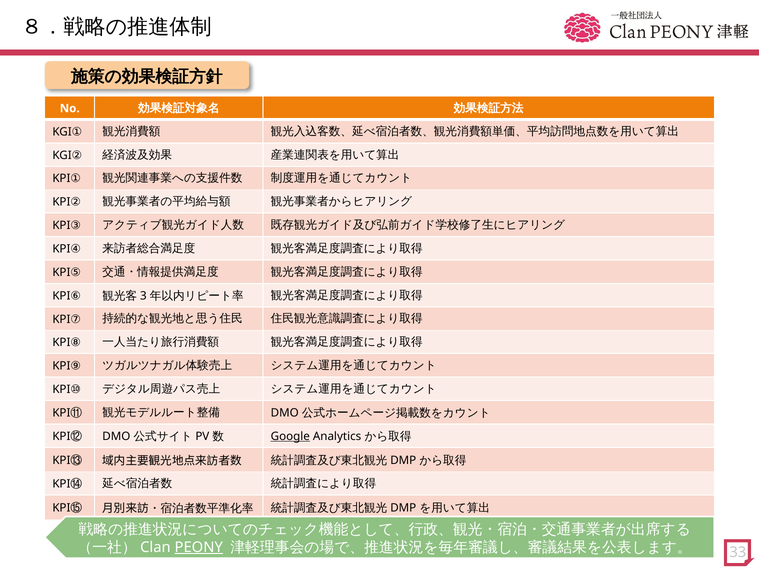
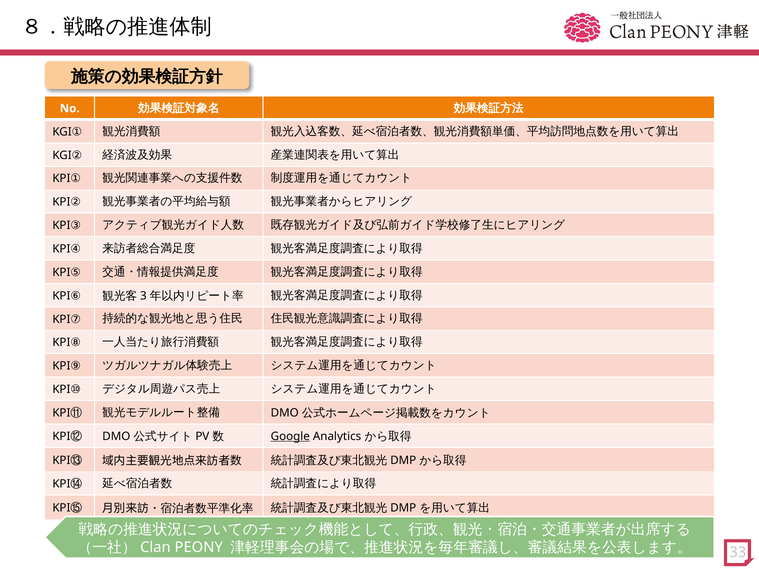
PEONY underline: present -> none (199, 547)
